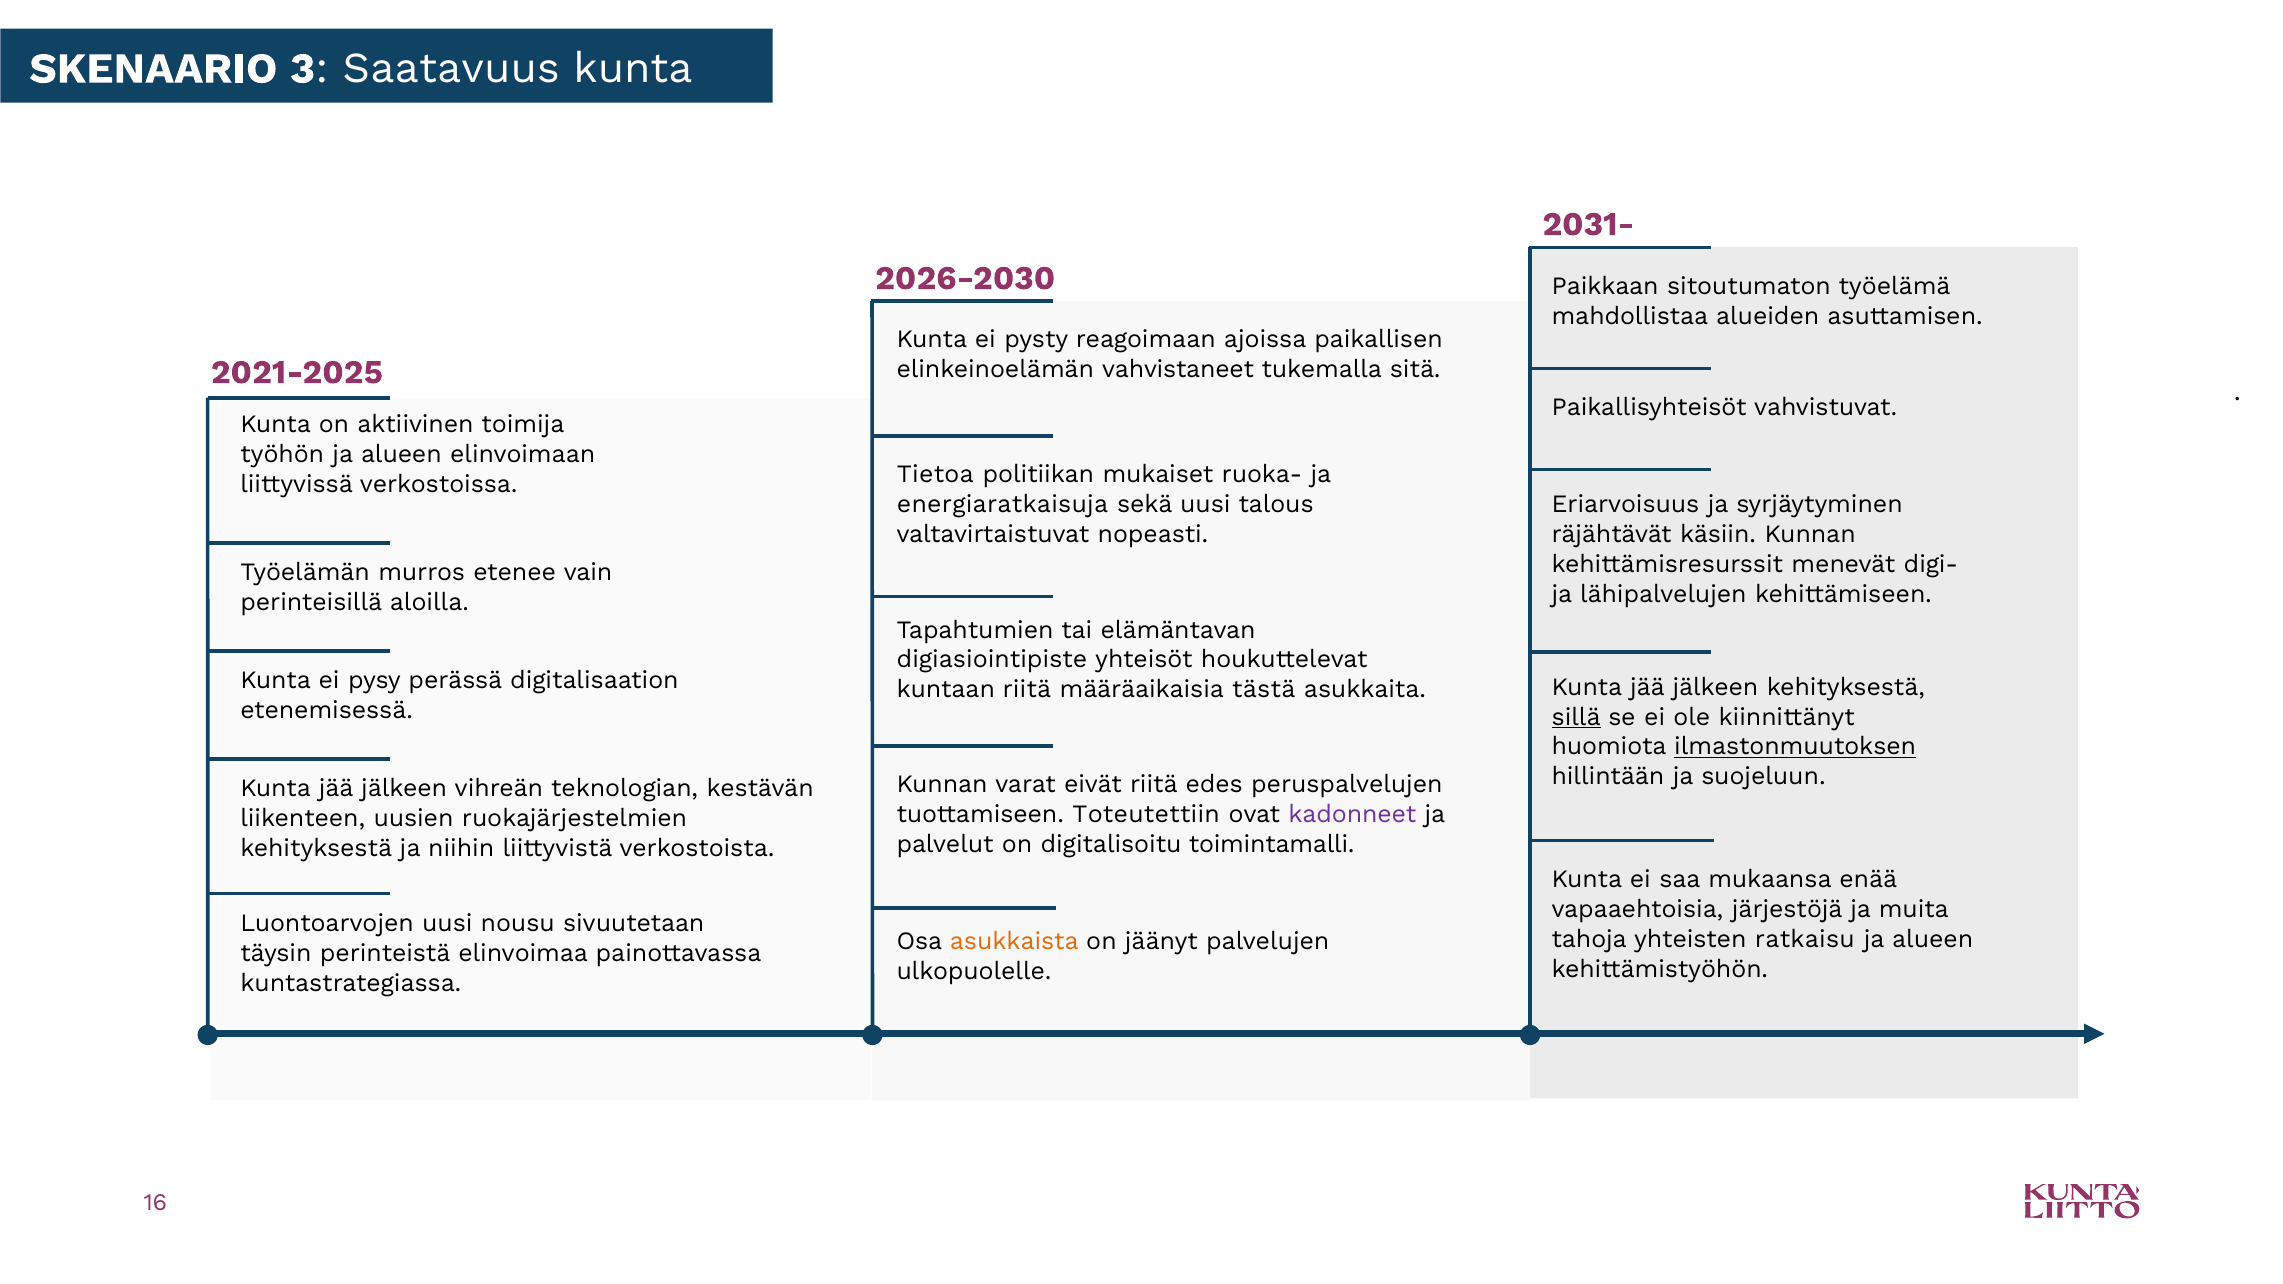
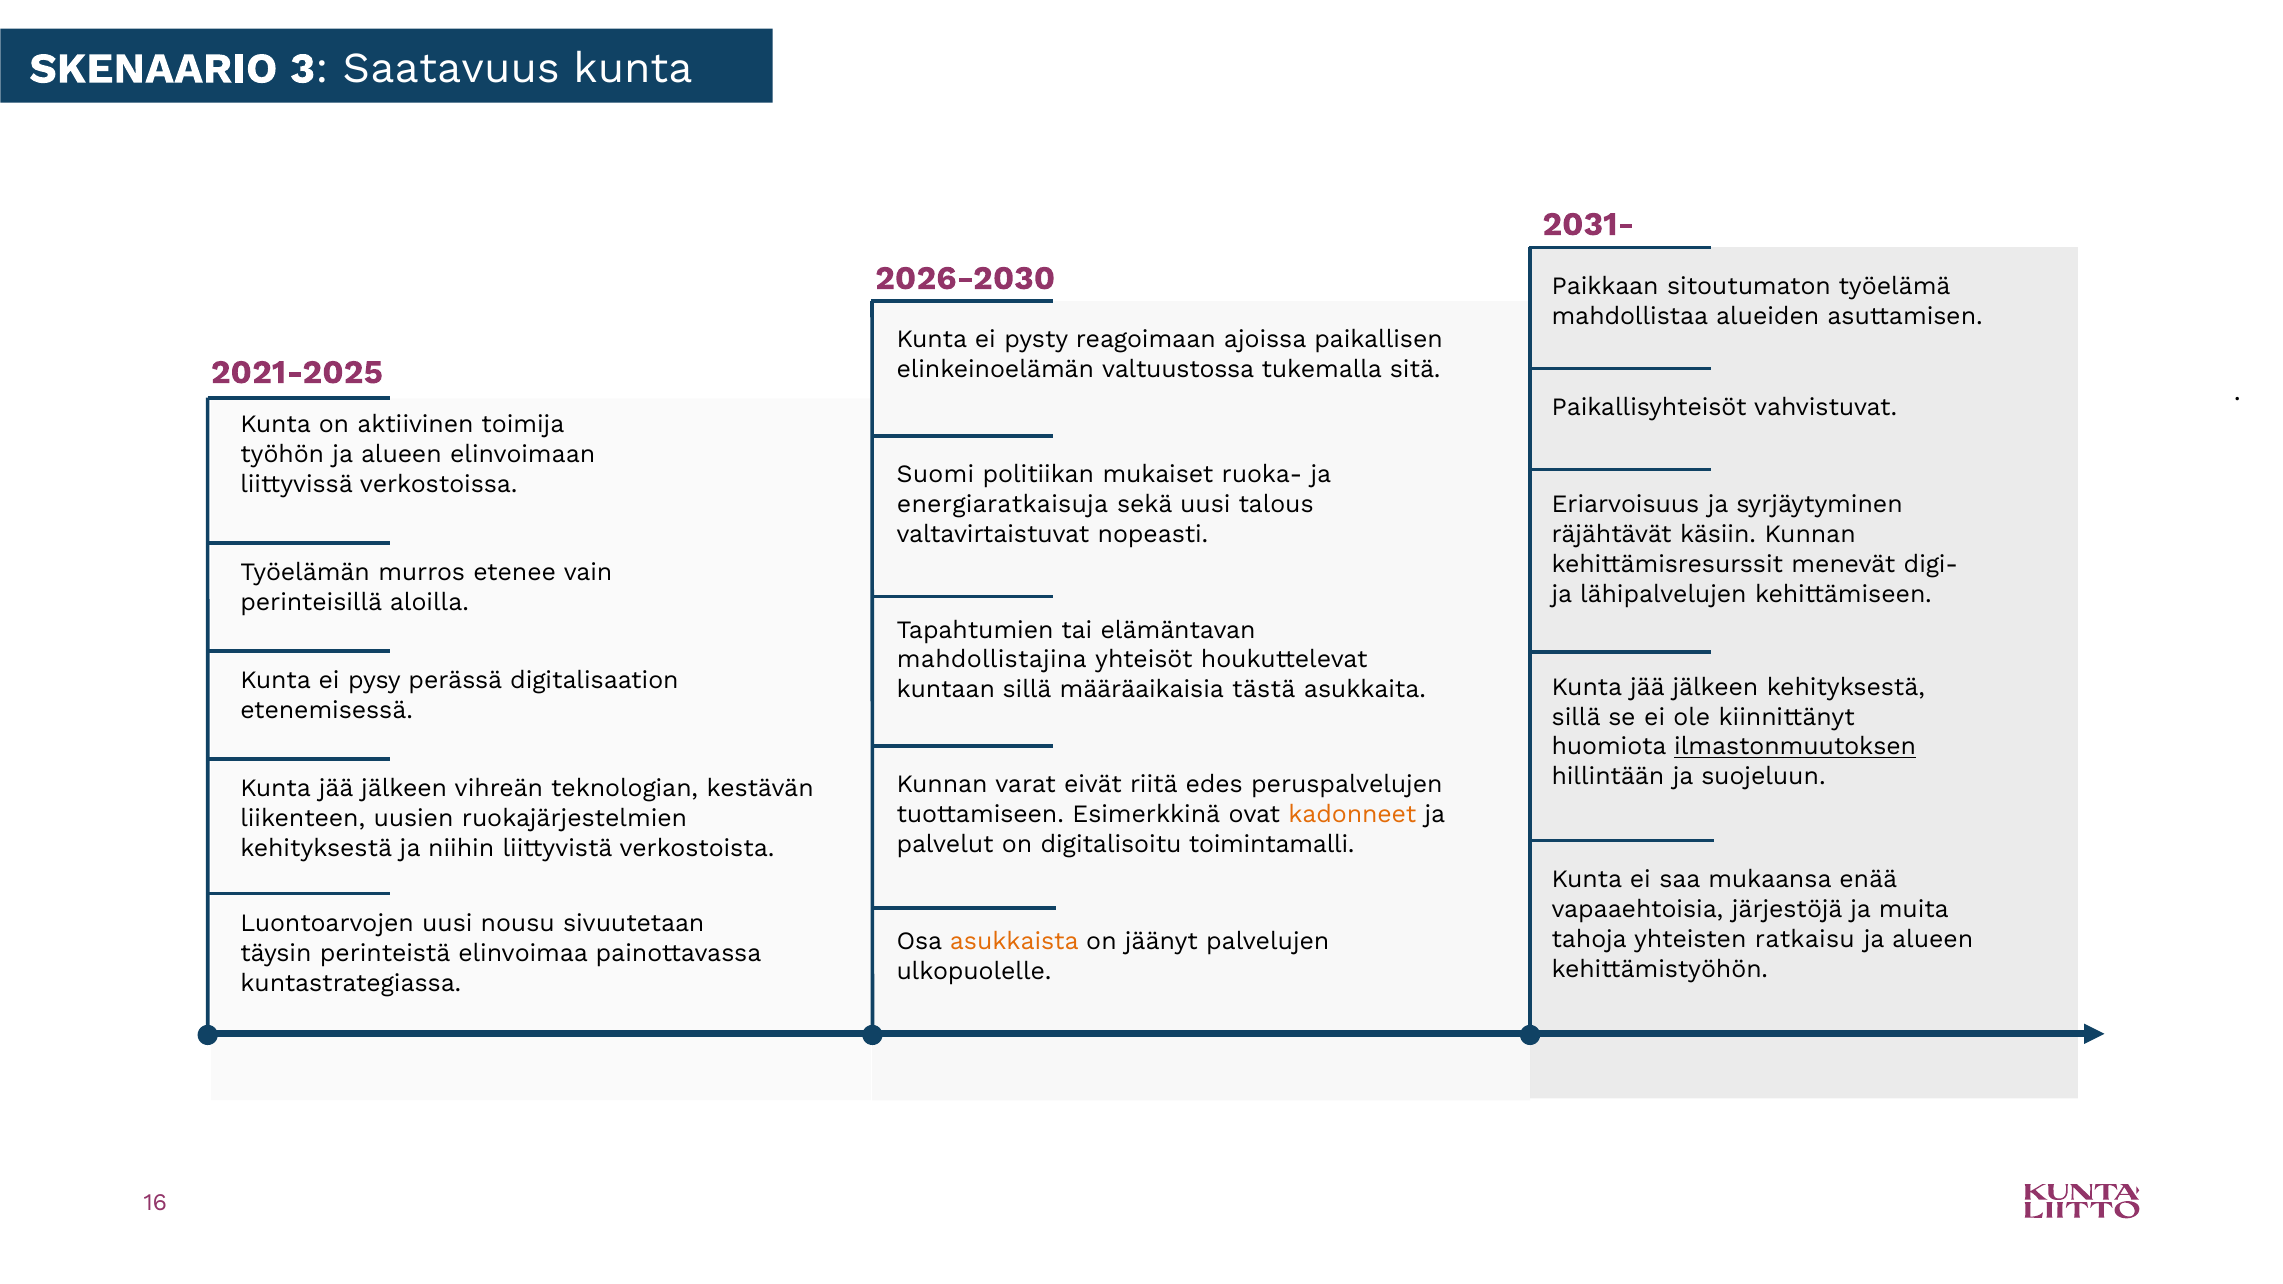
vahvistaneet: vahvistaneet -> valtuustossa (1178, 370)
Tietoa: Tietoa -> Suomi (935, 474)
digiasiointipiste: digiasiointipiste -> mahdollistajina (992, 660)
kuntaan riitä: riitä -> sillä (1027, 690)
sillä underline: present -> none (1576, 717)
Toteutettiin: Toteutettiin -> Esimerkkinä (1146, 815)
kadonneet colour: purple -> orange (1352, 815)
